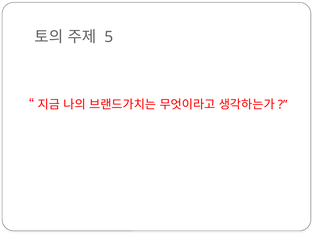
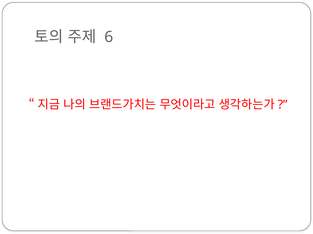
5: 5 -> 6 (109, 37)
